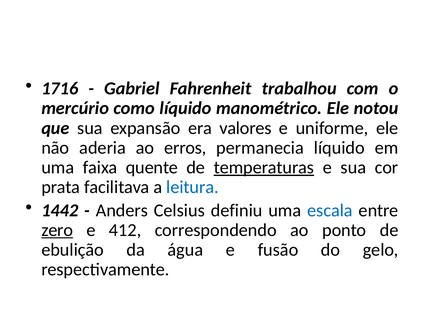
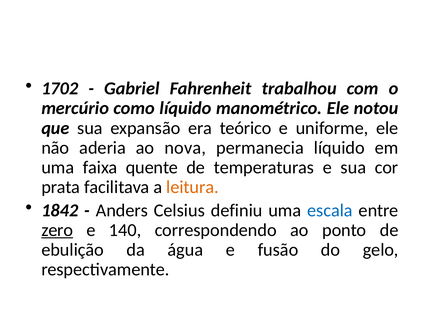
1716: 1716 -> 1702 (60, 89)
valores: valores -> teórico (245, 128)
erros: erros -> nova (185, 148)
temperaturas underline: present -> none (264, 167)
leitura colour: blue -> orange (193, 187)
1442: 1442 -> 1842 (60, 210)
412: 412 -> 140 (125, 230)
